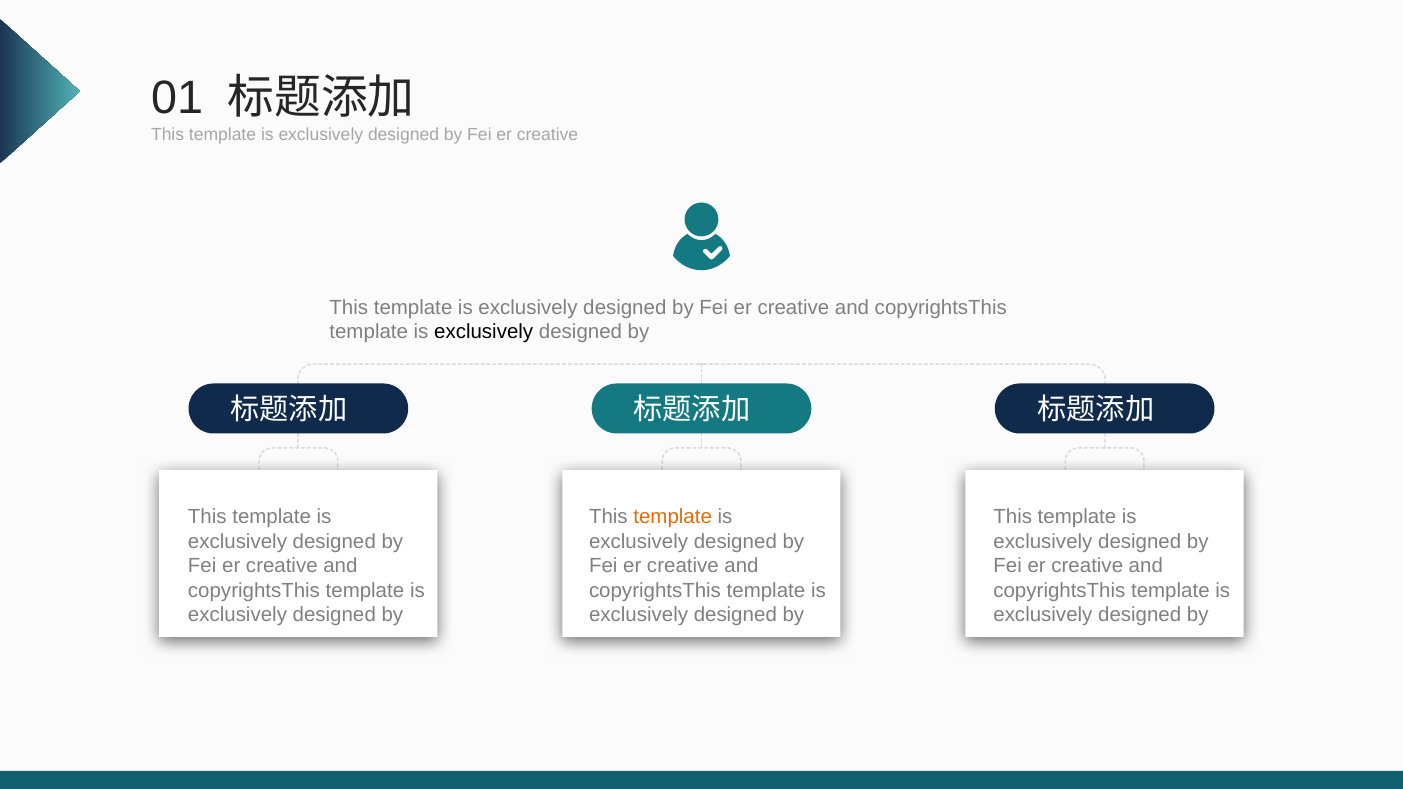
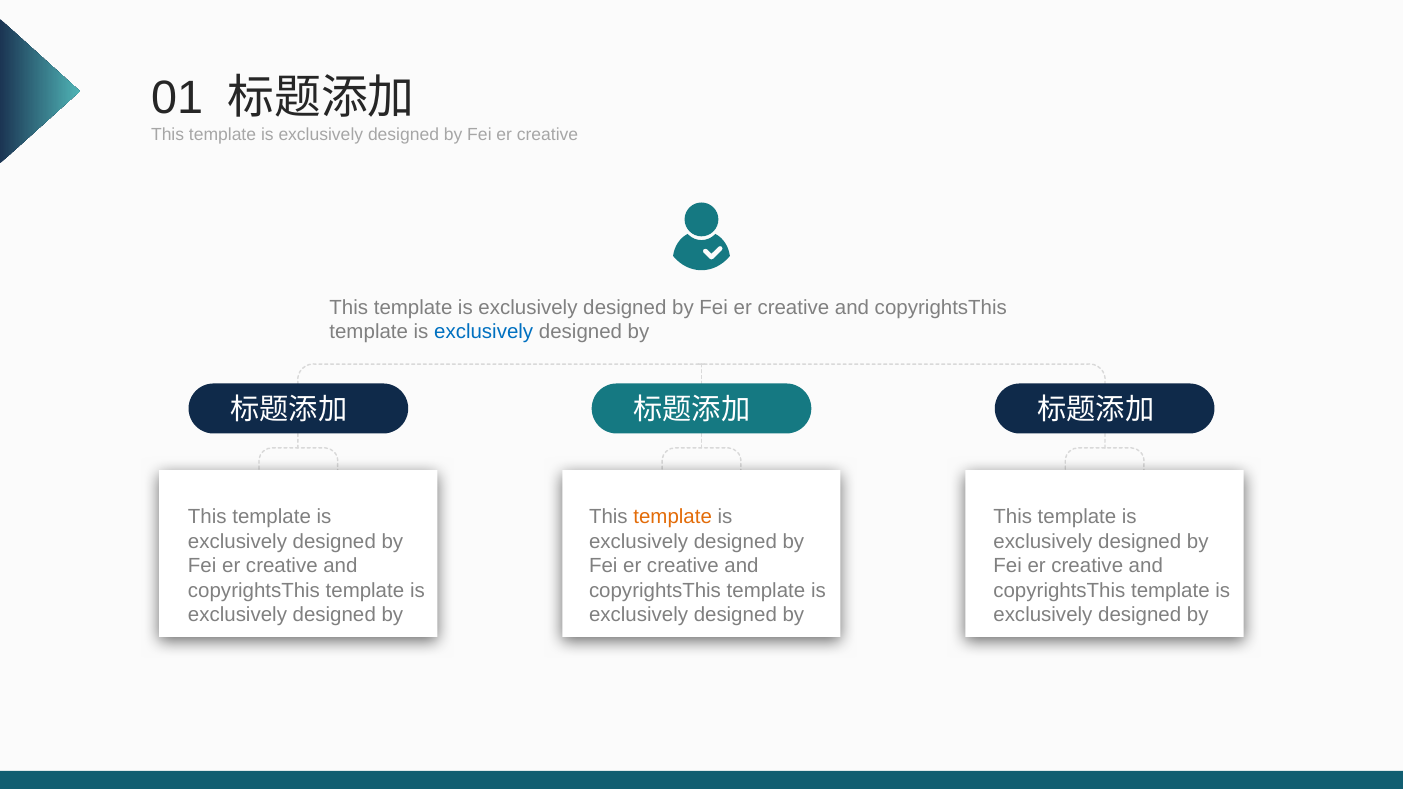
exclusively colour: black -> blue (484, 332)
